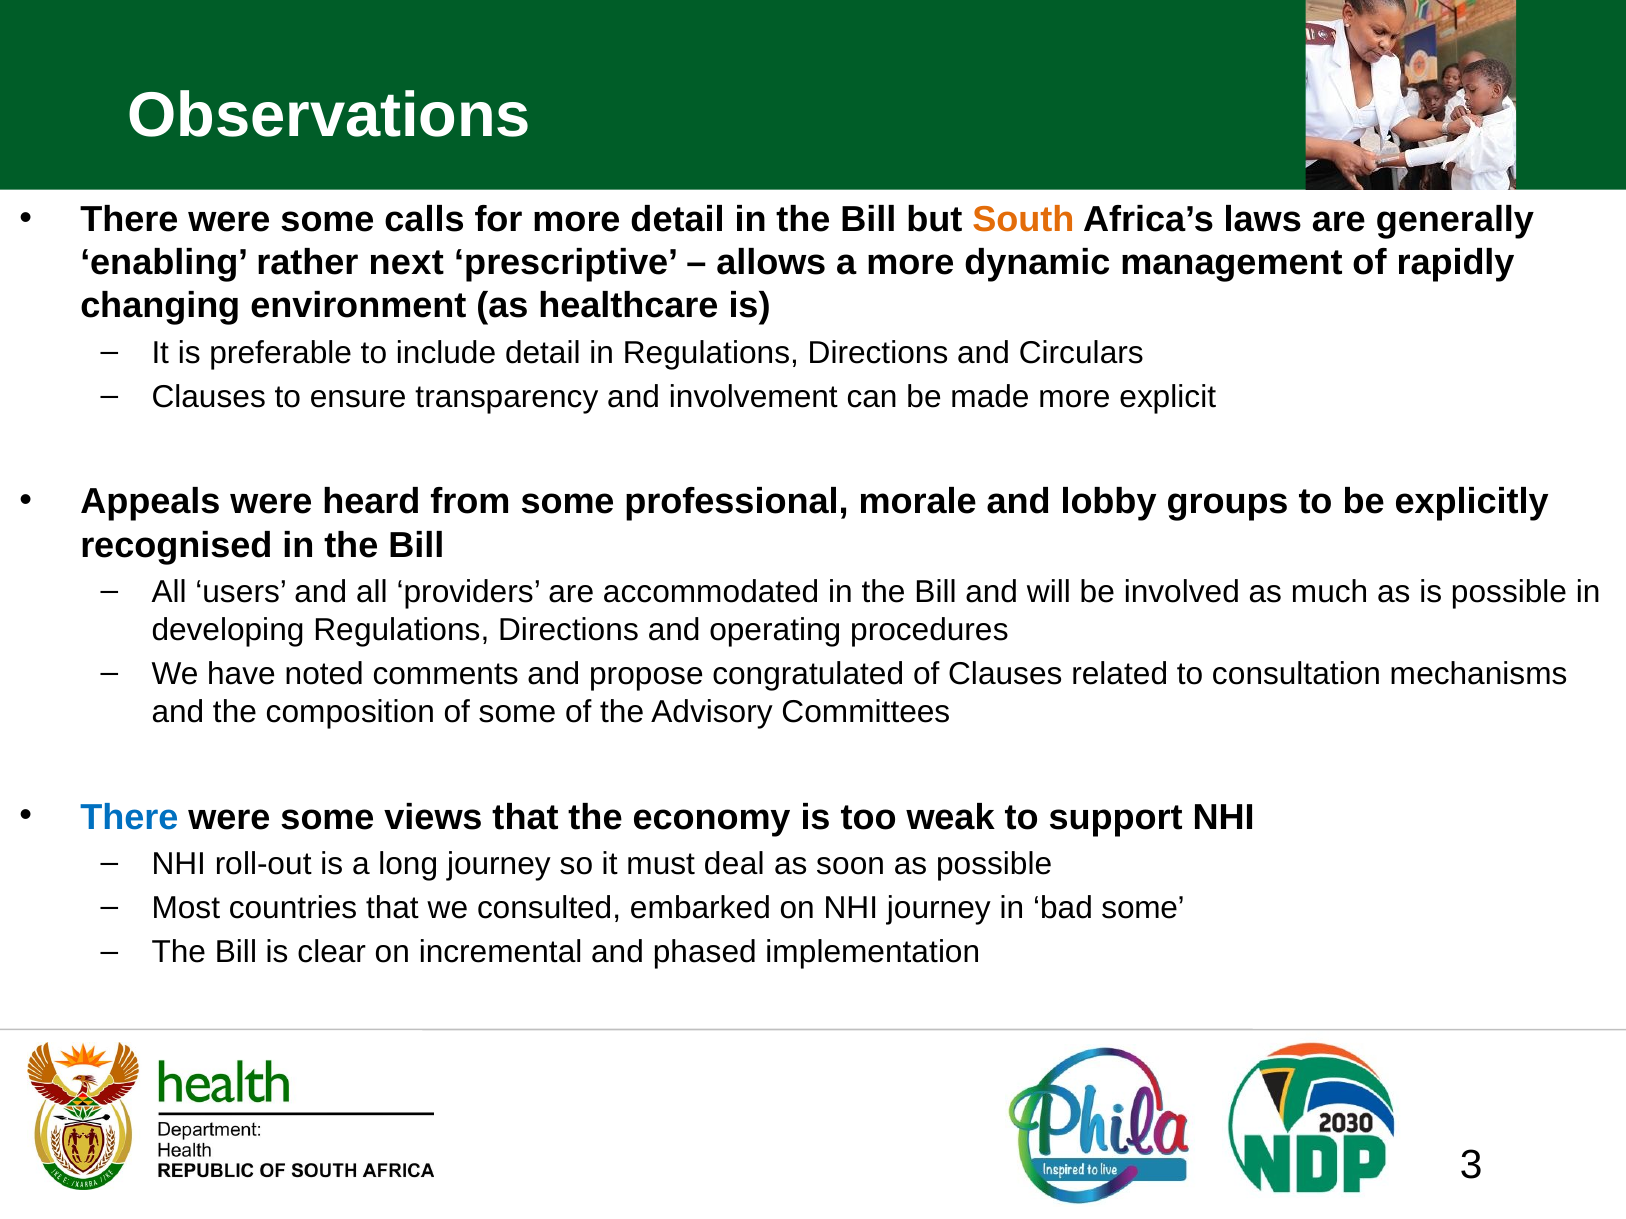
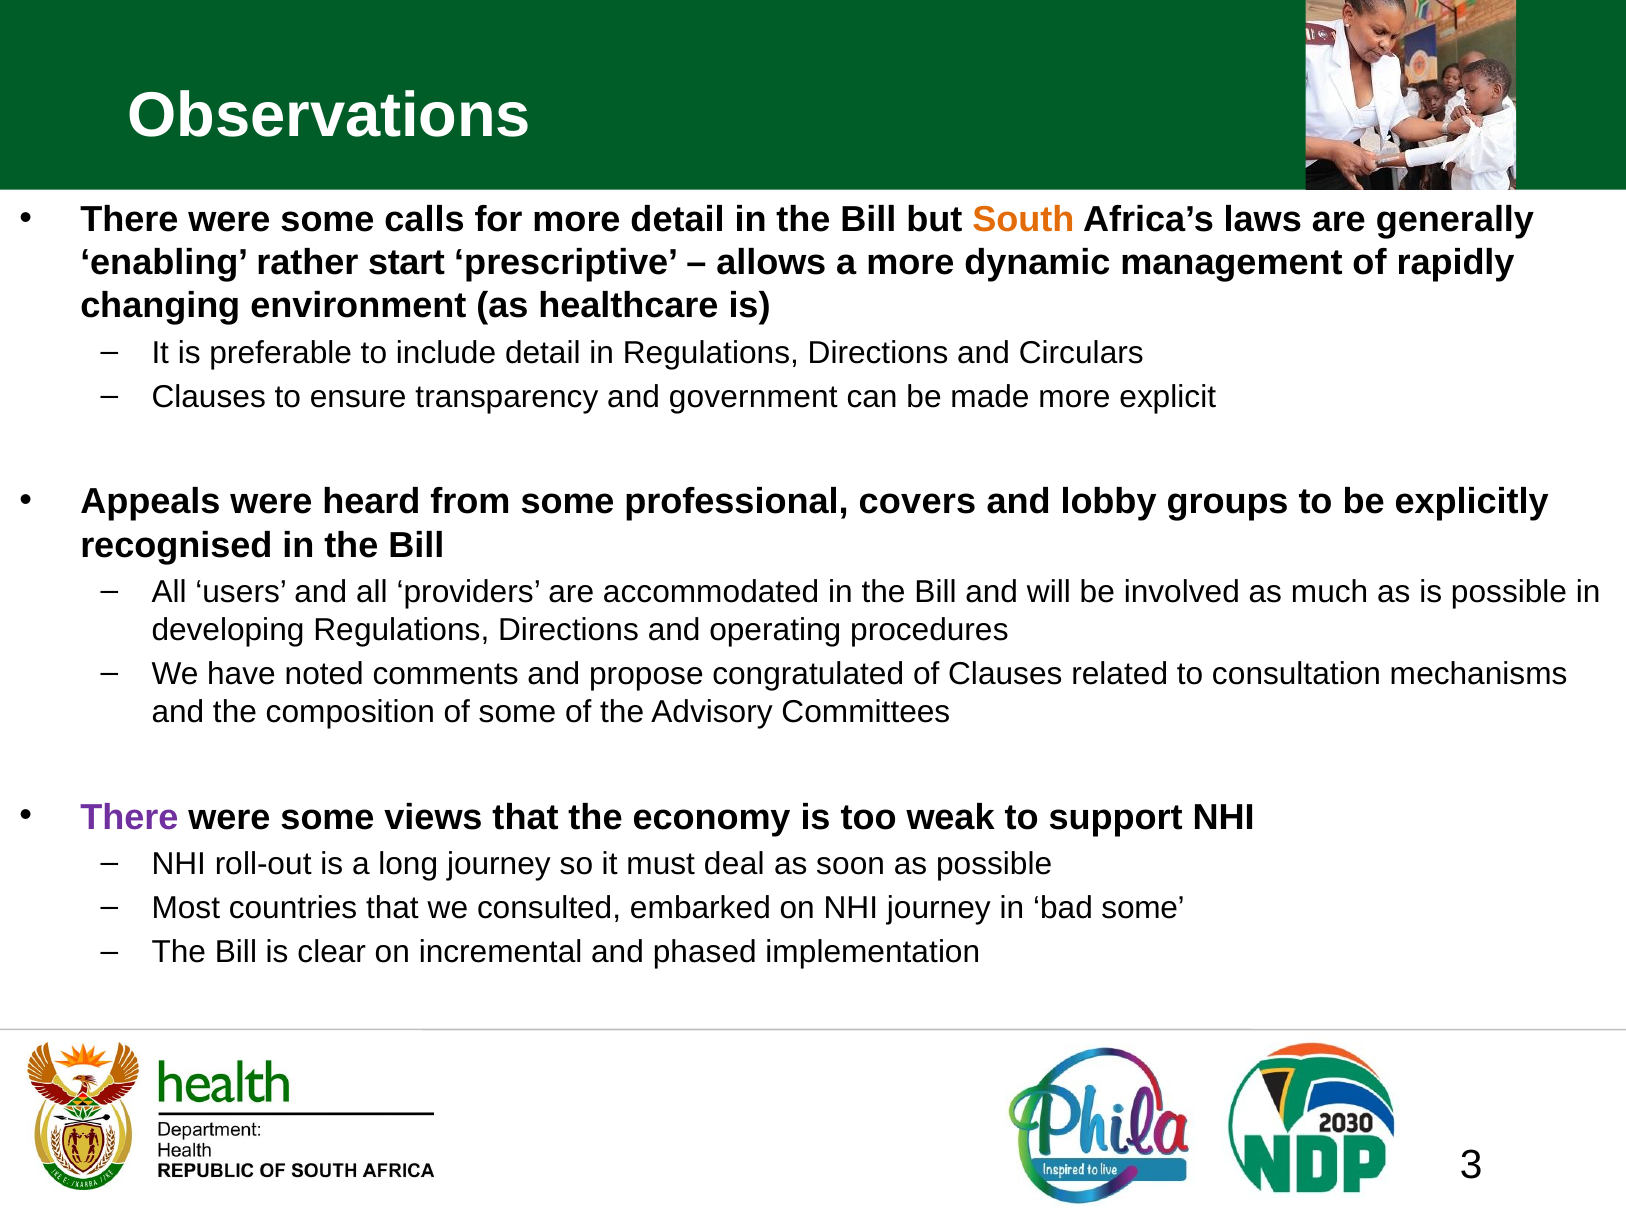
next: next -> start (407, 263)
involvement: involvement -> government (753, 397)
morale: morale -> covers (917, 502)
There colour: blue -> purple (129, 817)
